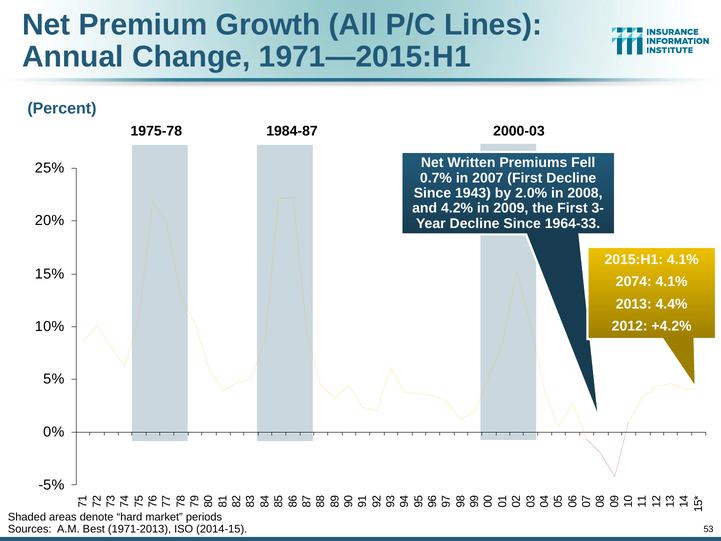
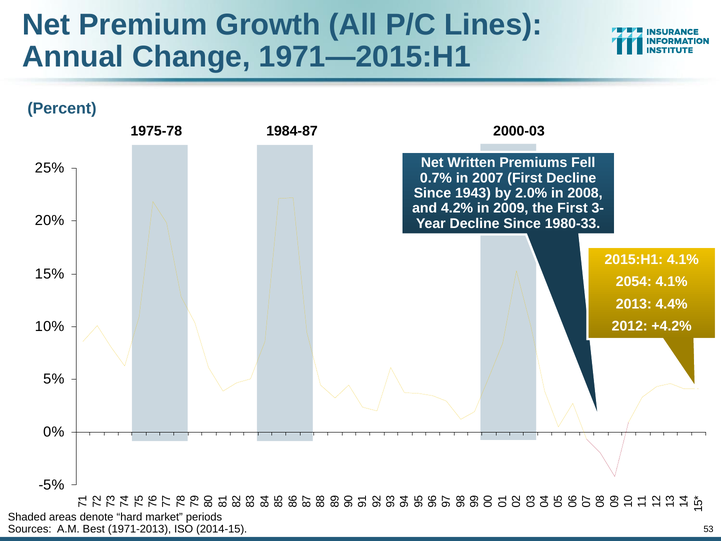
1964-33: 1964-33 -> 1980-33 (572, 223)
2074: 2074 -> 2054 (634, 282)
